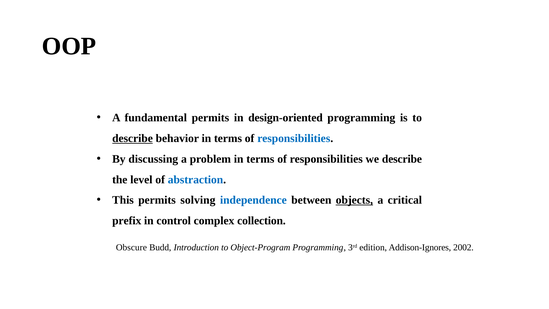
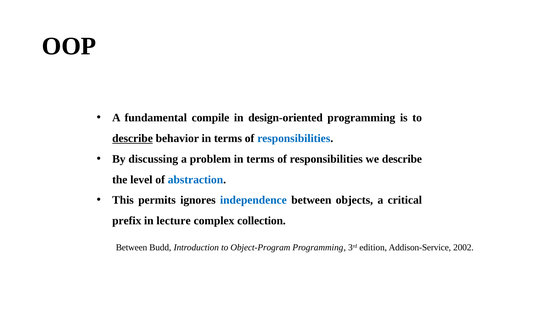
fundamental permits: permits -> compile (210, 118)
solving: solving -> ignores (198, 200)
objects underline: present -> none (354, 200)
control: control -> lecture (174, 221)
Obscure: Obscure -> Between (132, 247)
Addison-Ignores: Addison-Ignores -> Addison-Service (420, 247)
